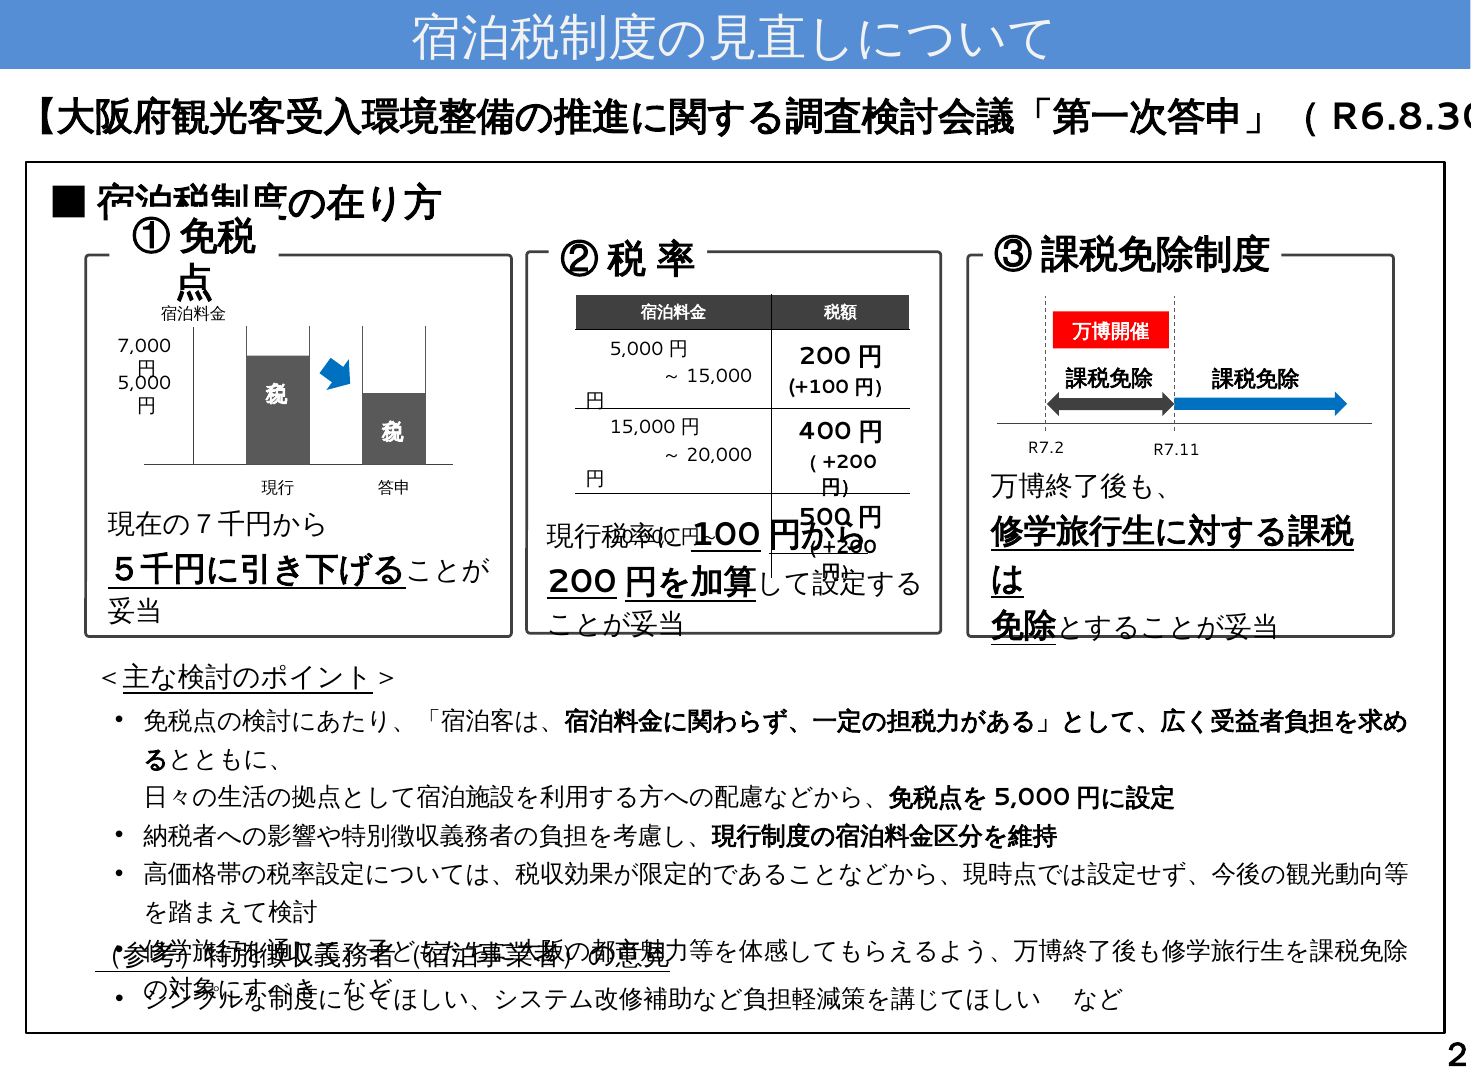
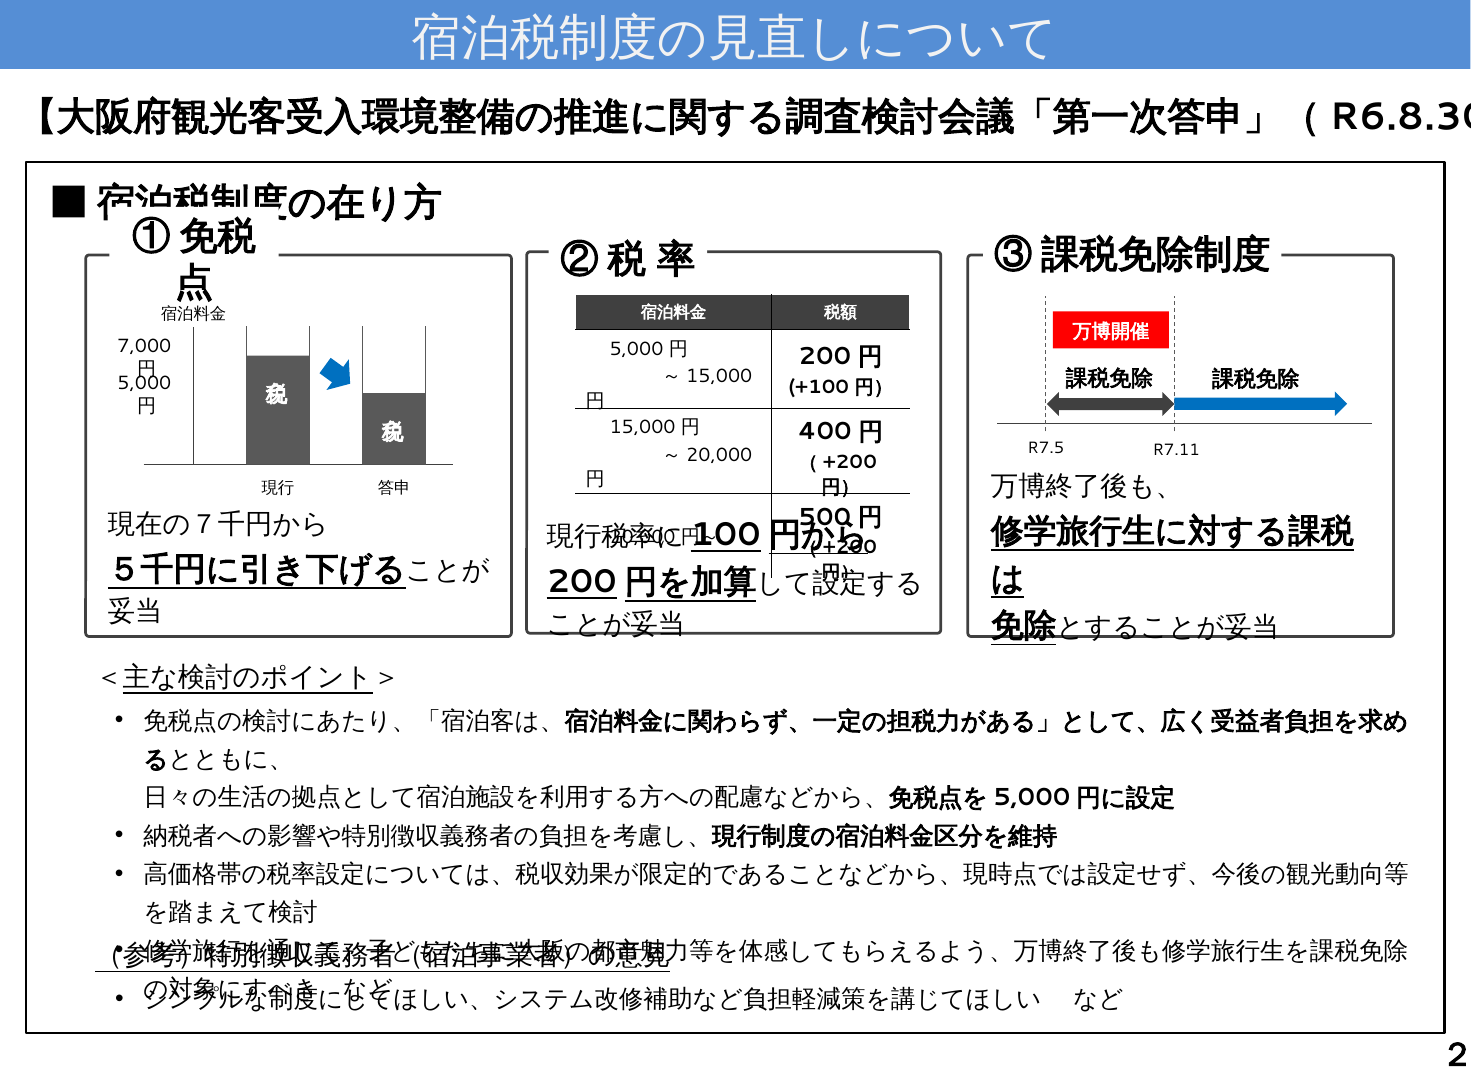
R7.2: R7.2 -> R7.5 (1046, 448)
